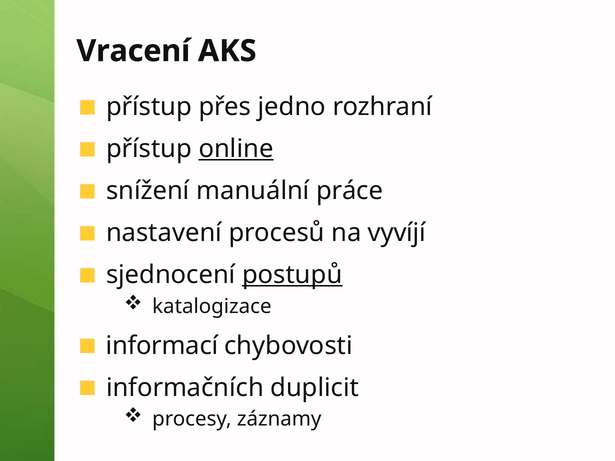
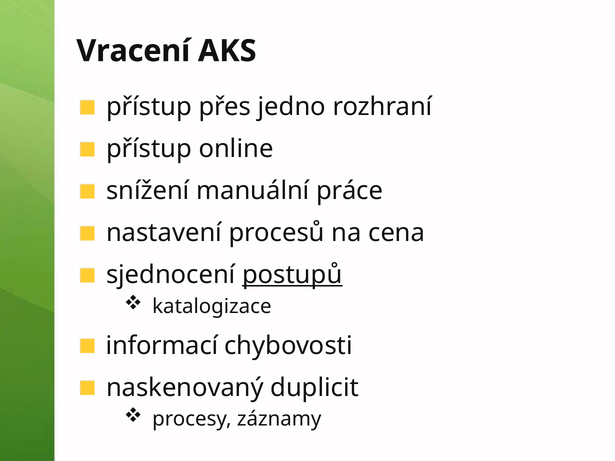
online underline: present -> none (236, 149)
vyvíjí: vyvíjí -> cena (397, 233)
informačních: informačních -> naskenovaný (185, 388)
